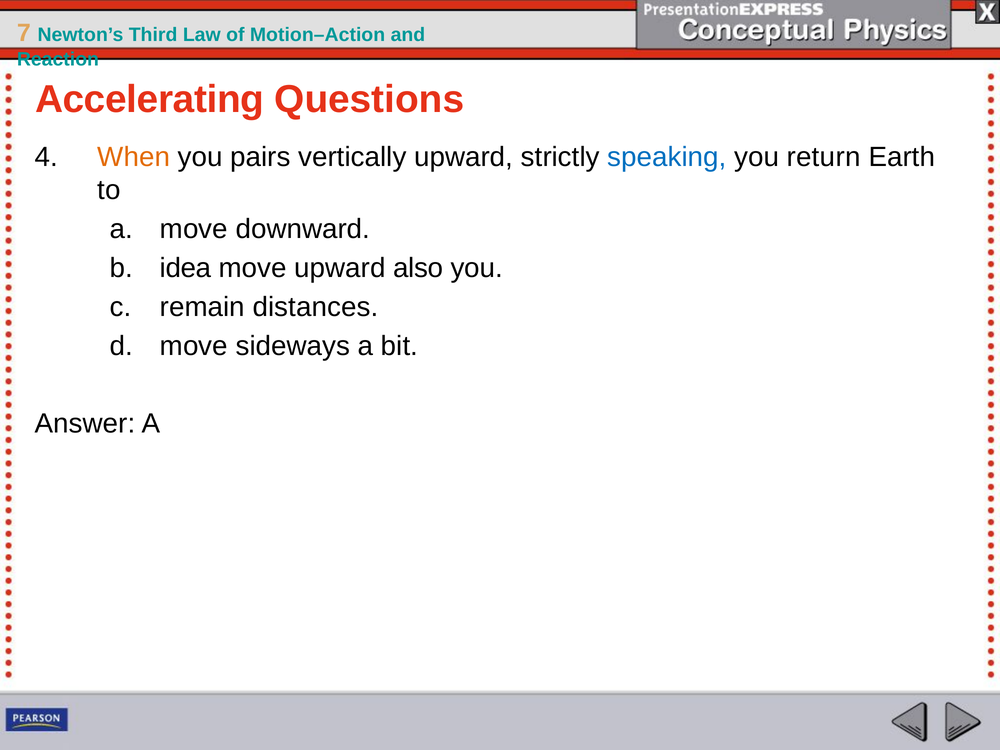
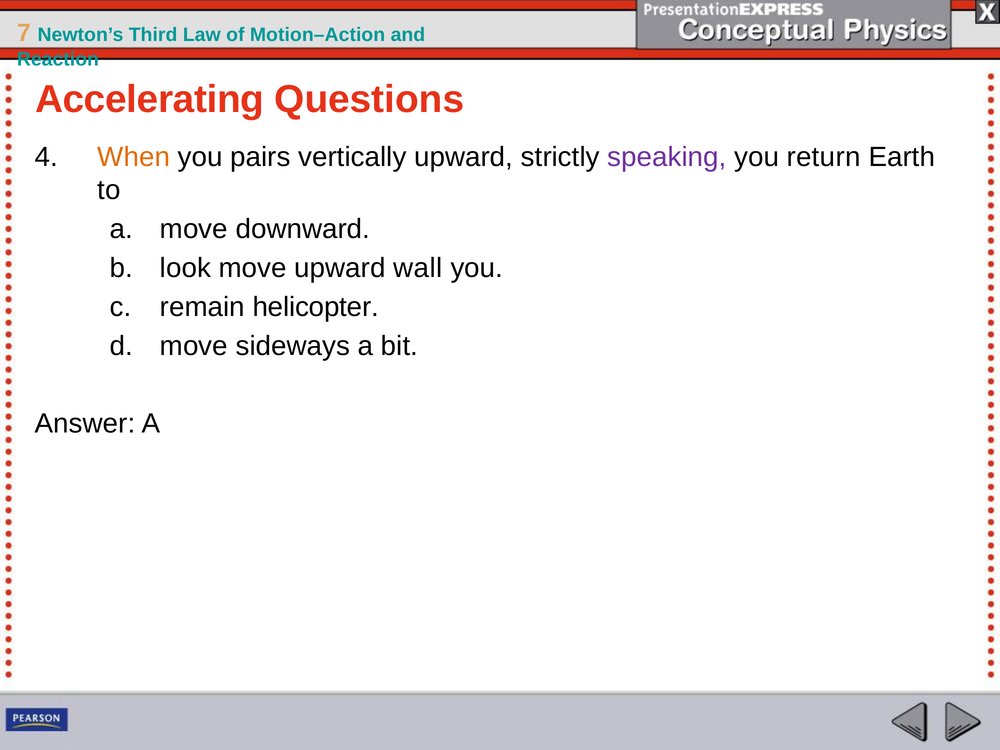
speaking colour: blue -> purple (667, 157)
idea: idea -> look (185, 268)
also: also -> wall (418, 268)
distances: distances -> helicopter (316, 307)
